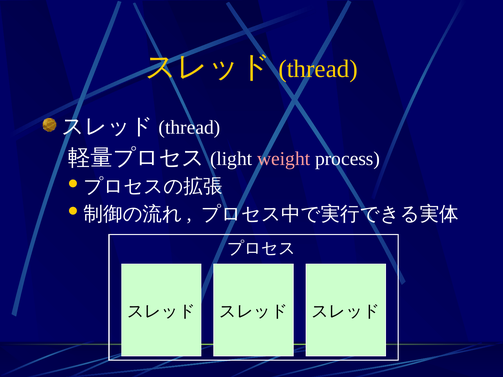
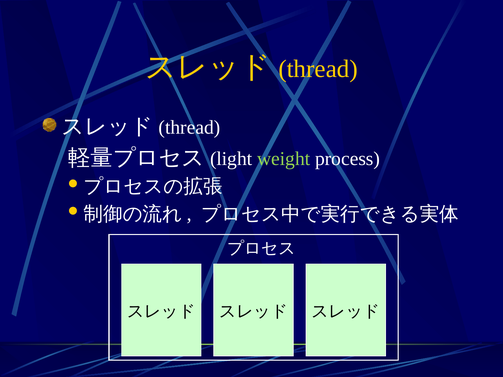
weight colour: pink -> light green (284, 159)
